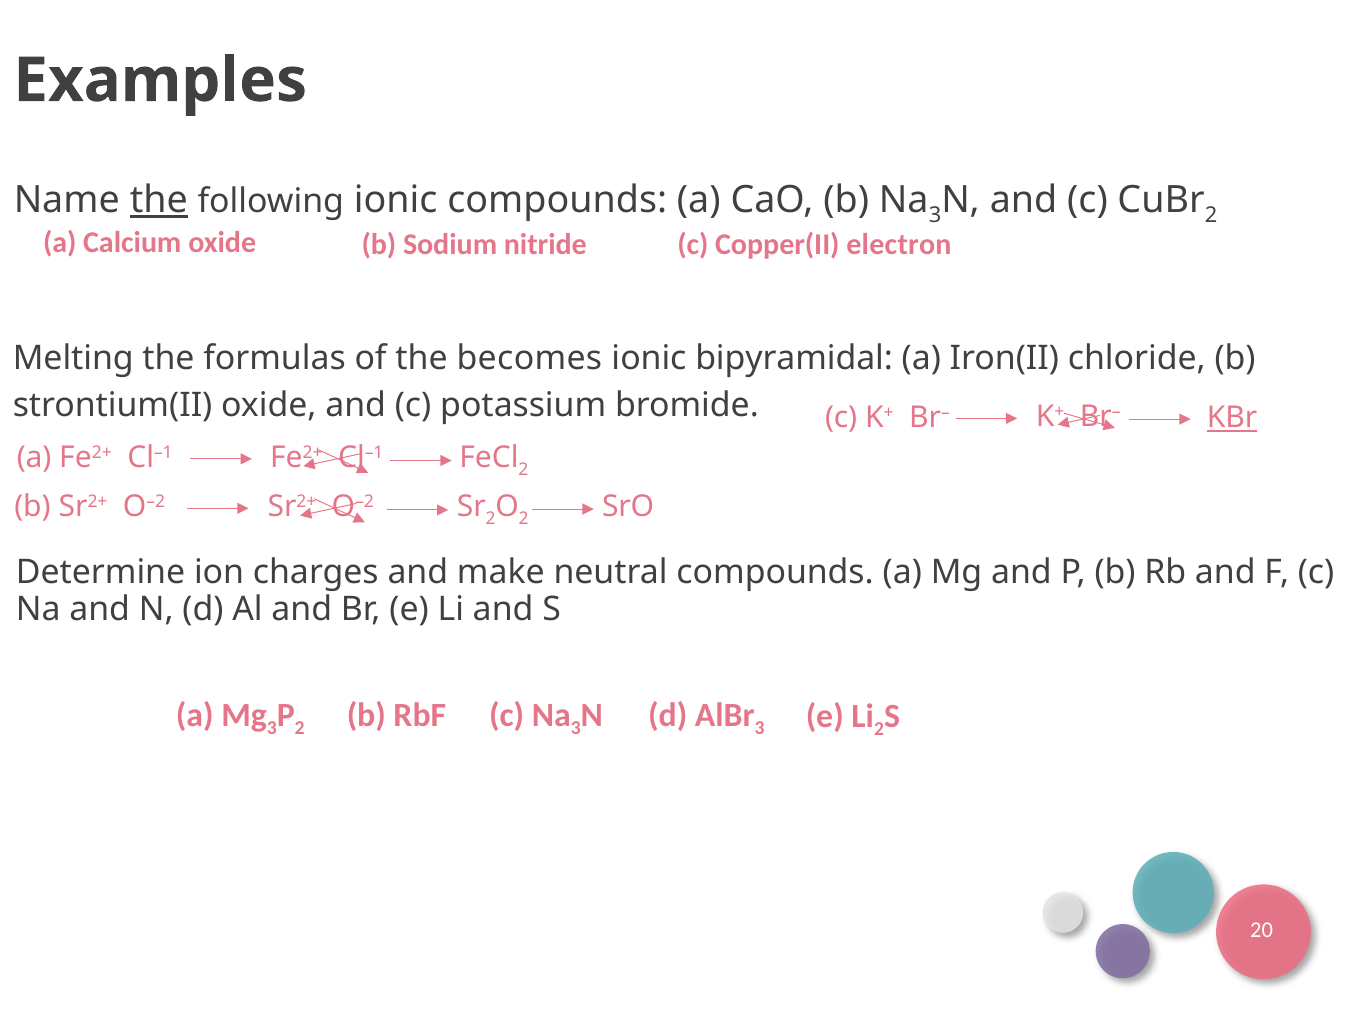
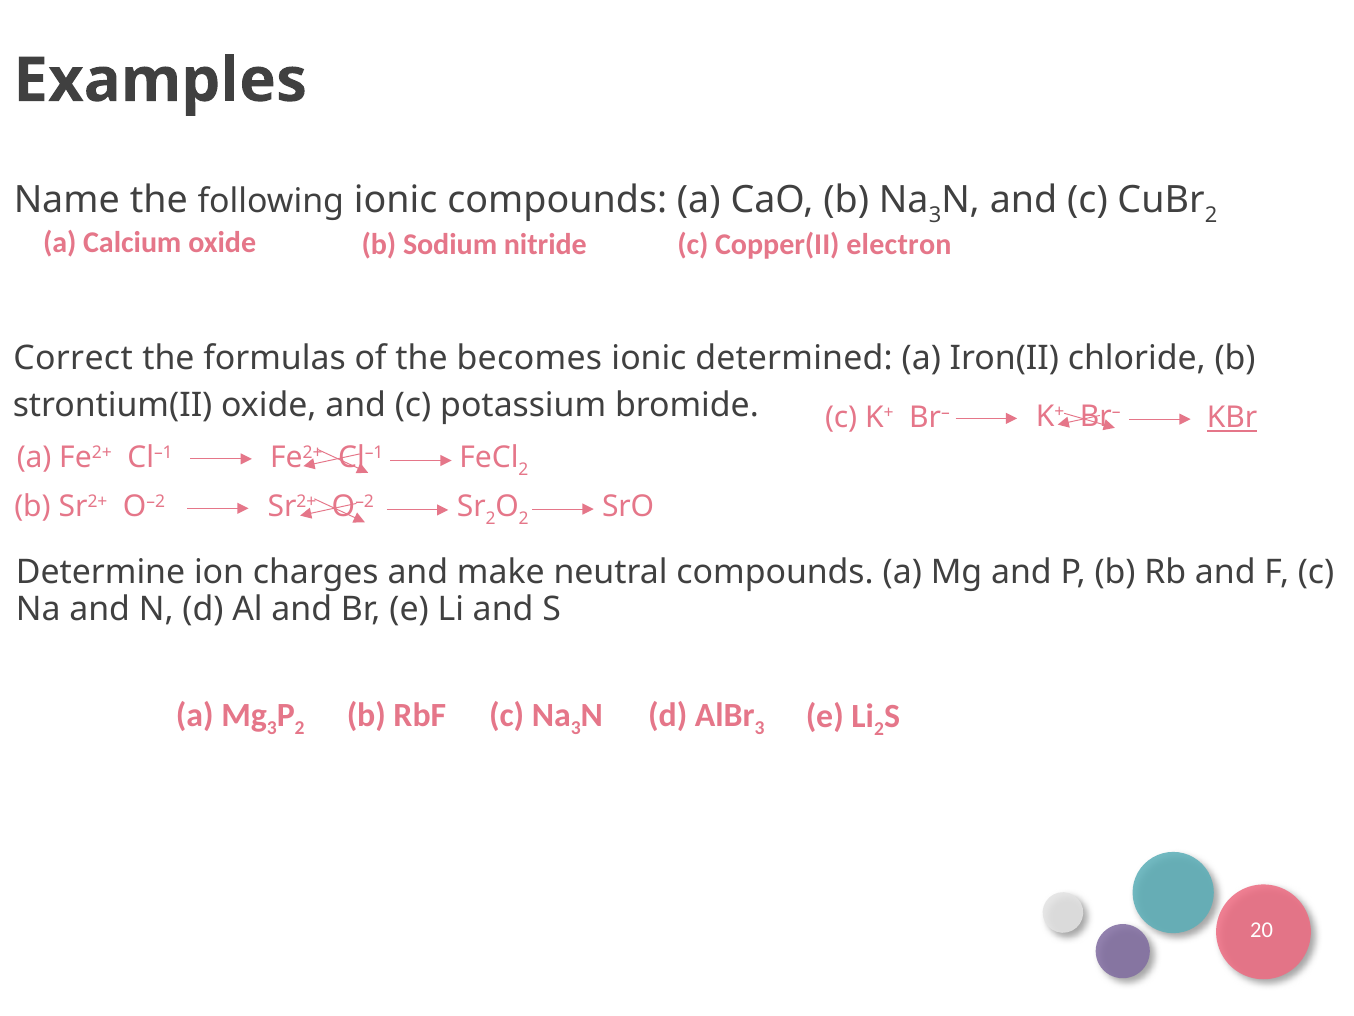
the underline: present -> none (159, 200)
Melting: Melting -> Correct (73, 358)
bipyramidal: bipyramidal -> determined (794, 358)
